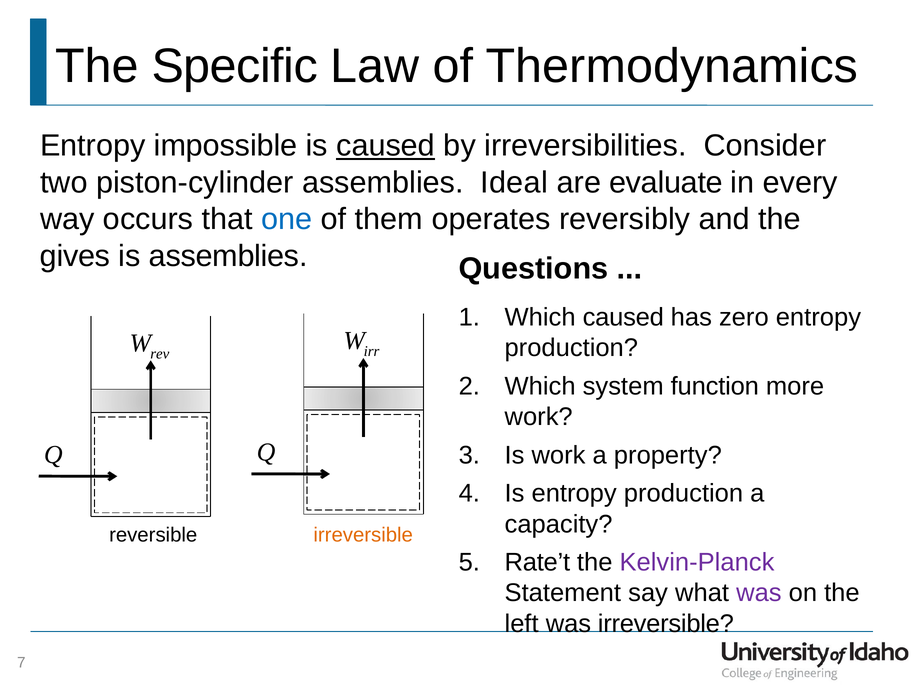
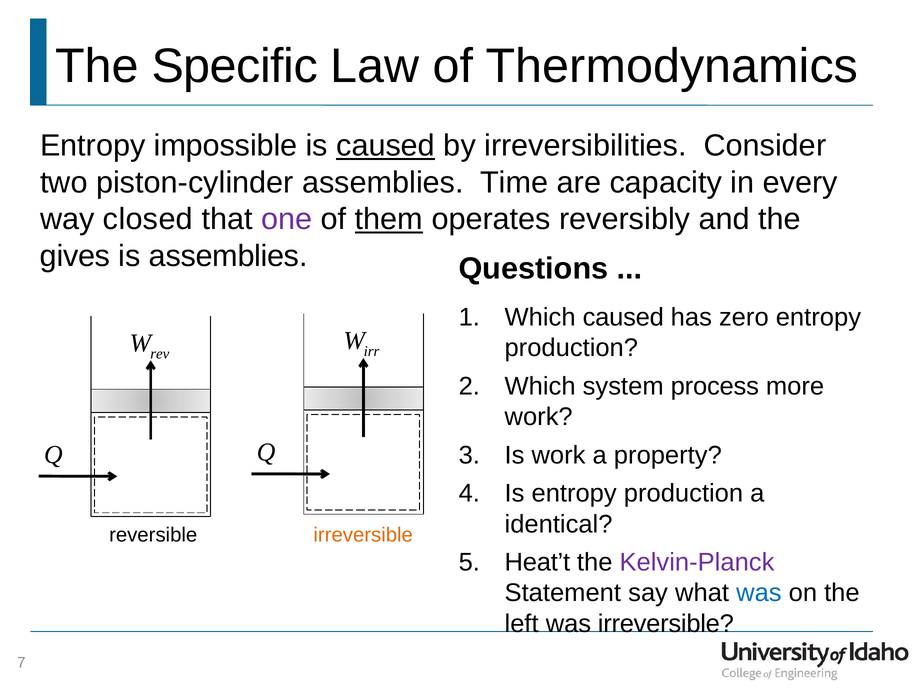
Ideal: Ideal -> Time (514, 183)
evaluate: evaluate -> capacity (666, 183)
occurs: occurs -> closed (148, 219)
one colour: blue -> purple (287, 219)
them underline: none -> present (389, 219)
function: function -> process (715, 386)
capacity: capacity -> identical (559, 524)
Rate’t: Rate’t -> Heat’t (537, 563)
was colour: purple -> blue (759, 593)
